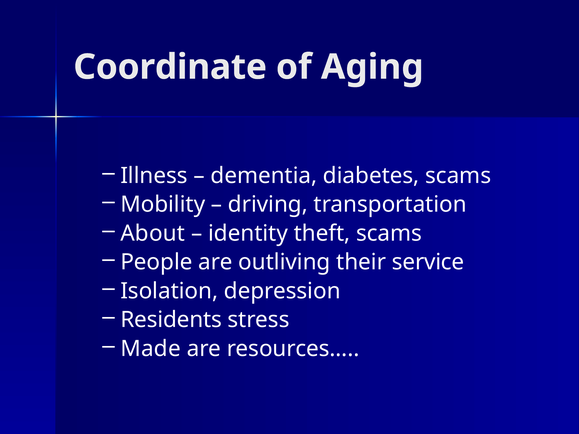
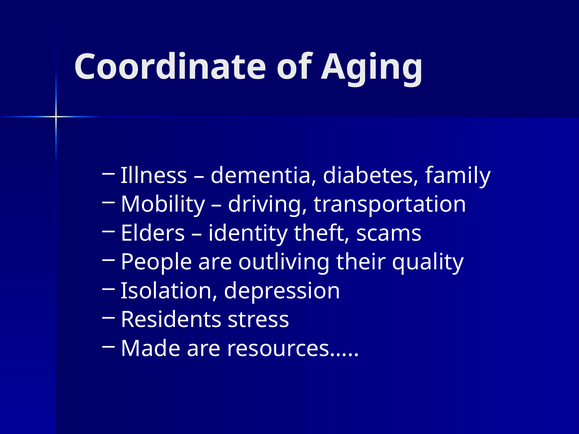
diabetes scams: scams -> family (458, 176)
About: About -> Elders (153, 233)
service: service -> quality (428, 262)
